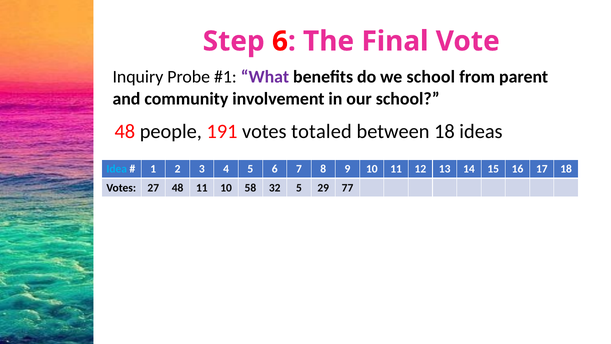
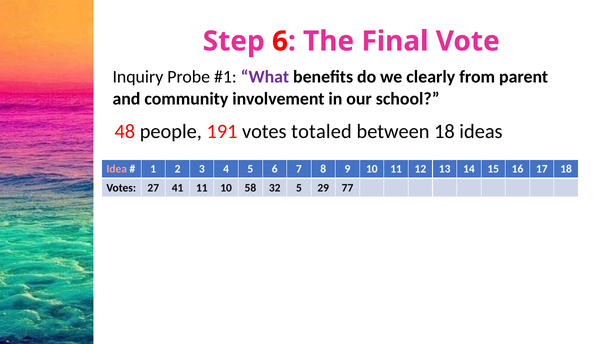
we school: school -> clearly (431, 77)
Idea colour: light blue -> pink (117, 169)
27 48: 48 -> 41 (178, 188)
